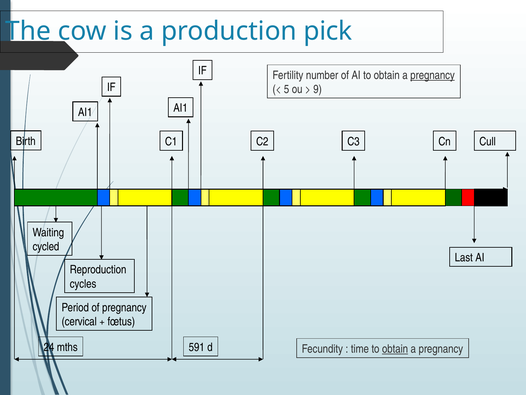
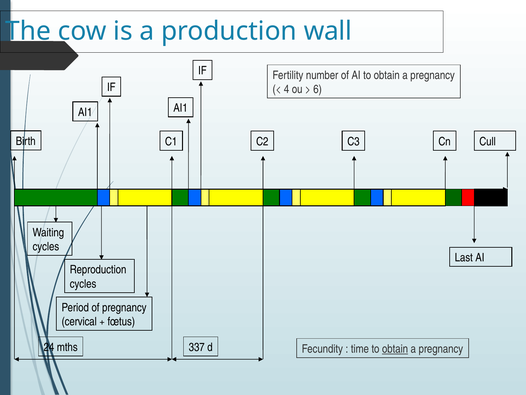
pick: pick -> wall (328, 31)
pregnancy underline: present -> none (433, 75)
5: 5 -> 4 (287, 89)
9: 9 -> 6 (318, 89)
cycled: cycled -> cycles (46, 246)
591: 591 -> 337 (197, 347)
